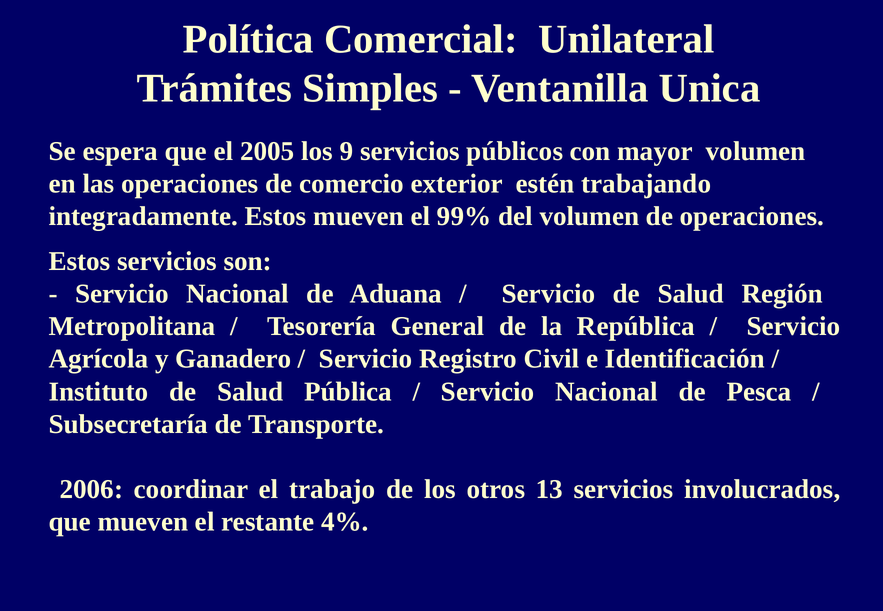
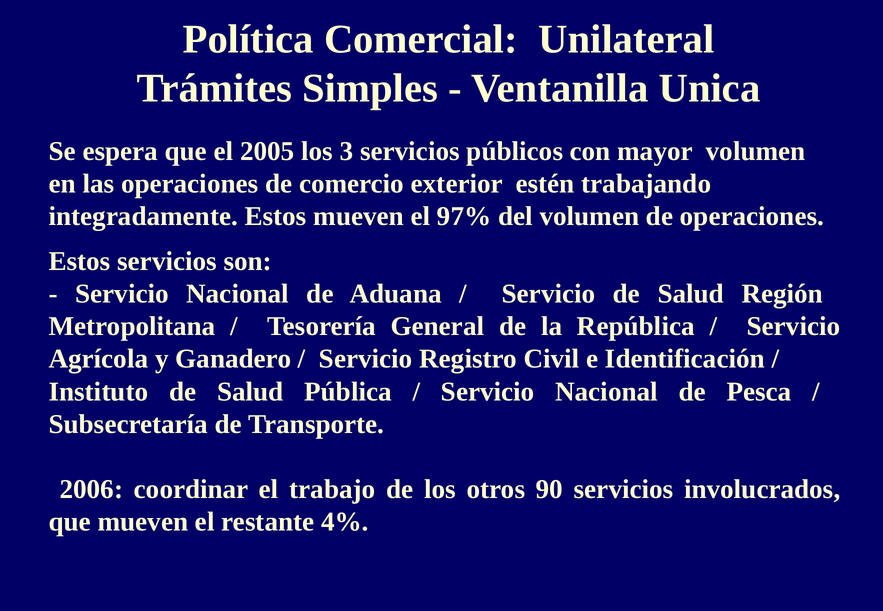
9: 9 -> 3 (347, 151)
99%: 99% -> 97% (464, 216)
13: 13 -> 90 (549, 490)
